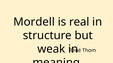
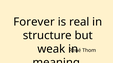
Mordell: Mordell -> Forever (34, 22)
